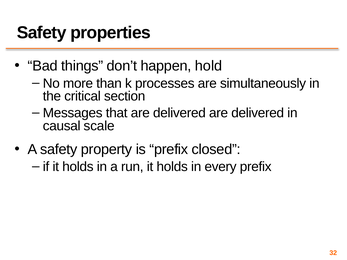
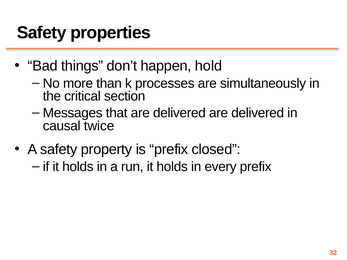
scale: scale -> twice (99, 126)
